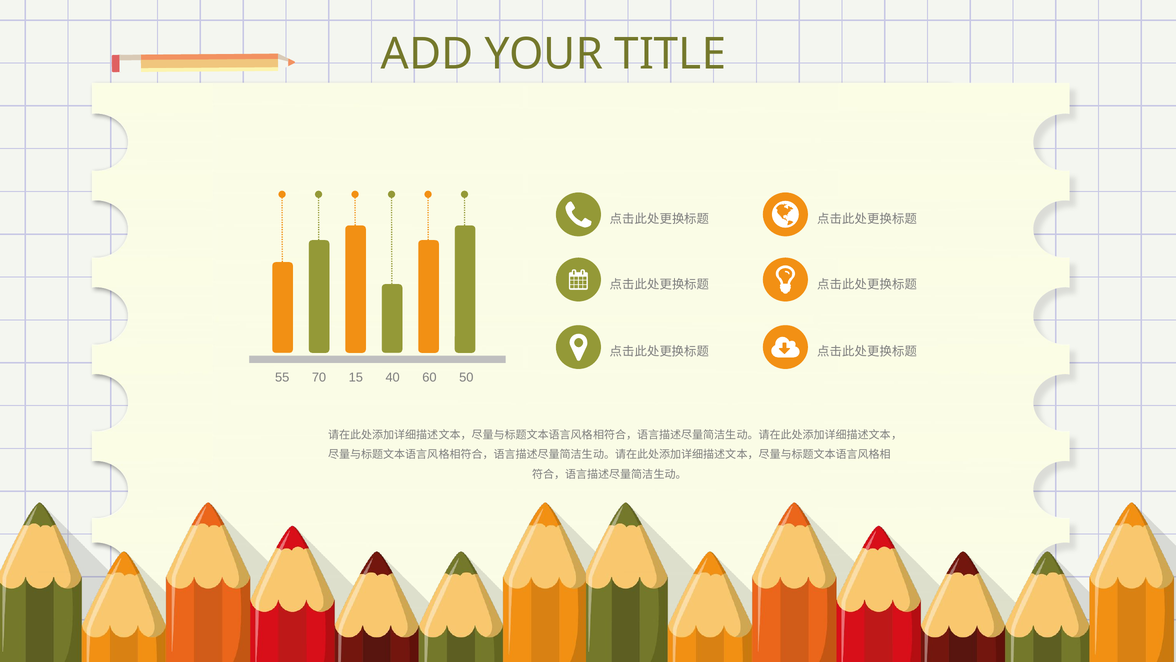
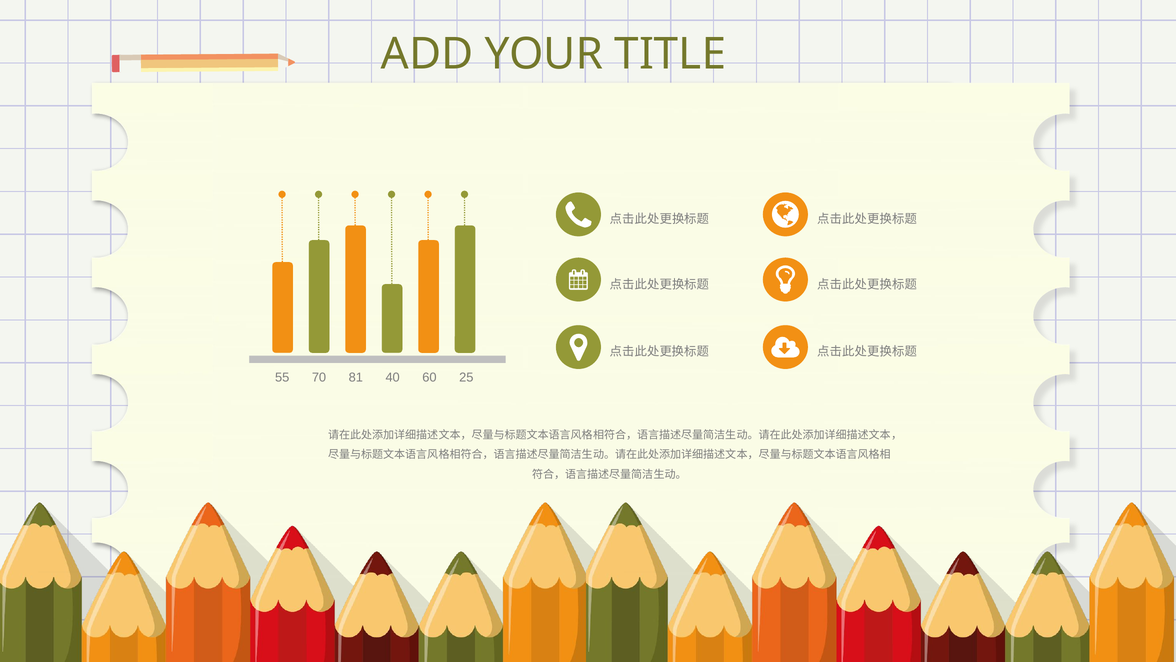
15: 15 -> 81 (356, 377)
50: 50 -> 25 (466, 377)
